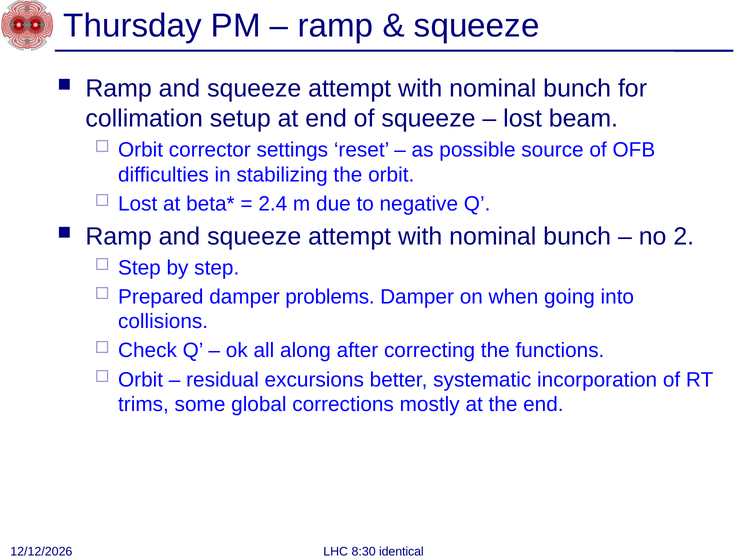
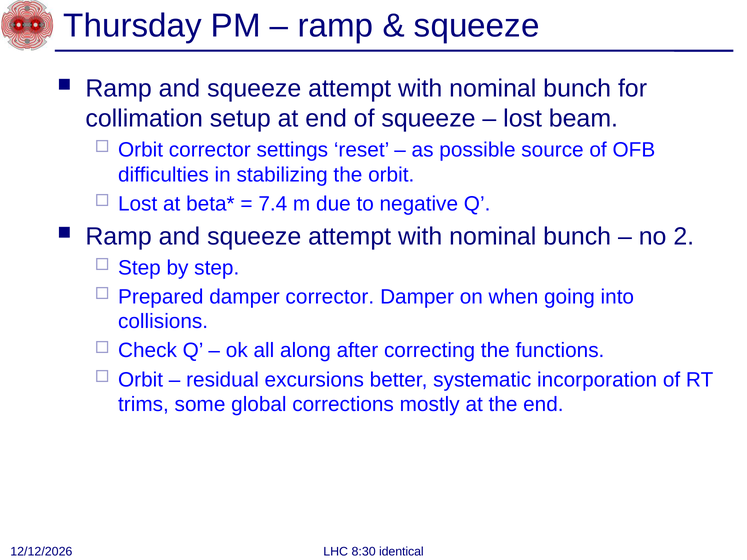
2.4: 2.4 -> 7.4 (273, 204)
damper problems: problems -> corrector (330, 297)
